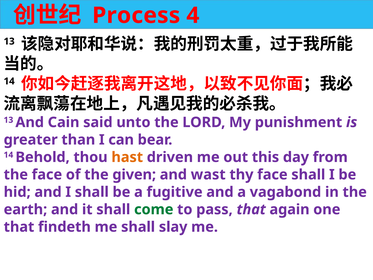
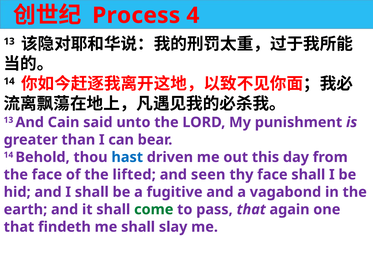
hast colour: orange -> blue (127, 157)
given: given -> lifted (134, 174)
wast: wast -> seen (208, 174)
